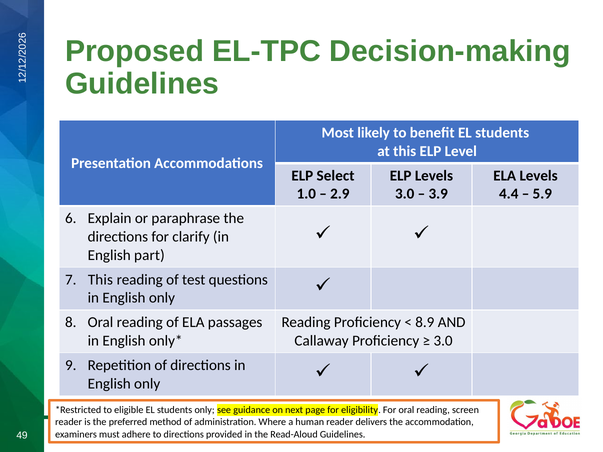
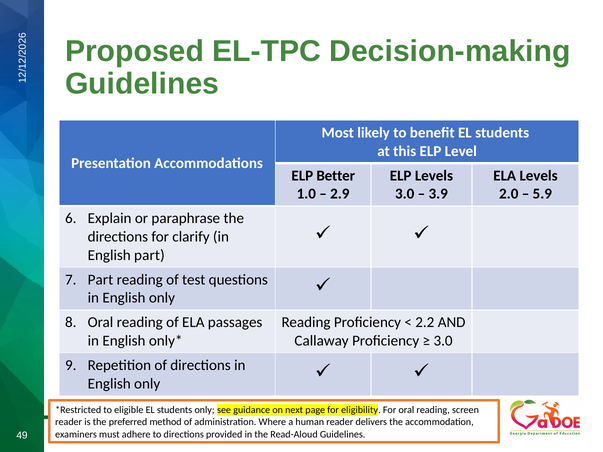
Select: Select -> Better (336, 176)
4.4: 4.4 -> 2.0 (509, 194)
This: This -> Part (100, 280)
8.9: 8.9 -> 2.2 (425, 323)
